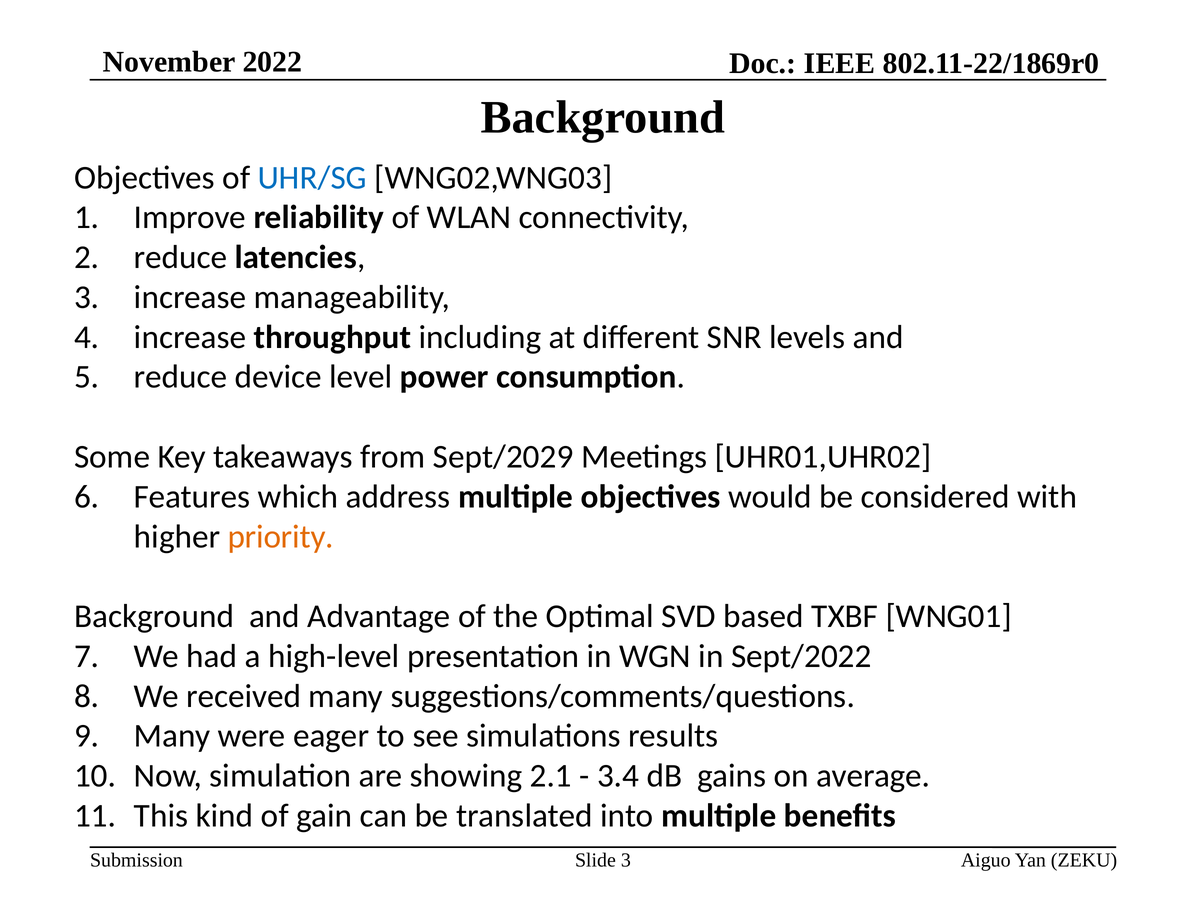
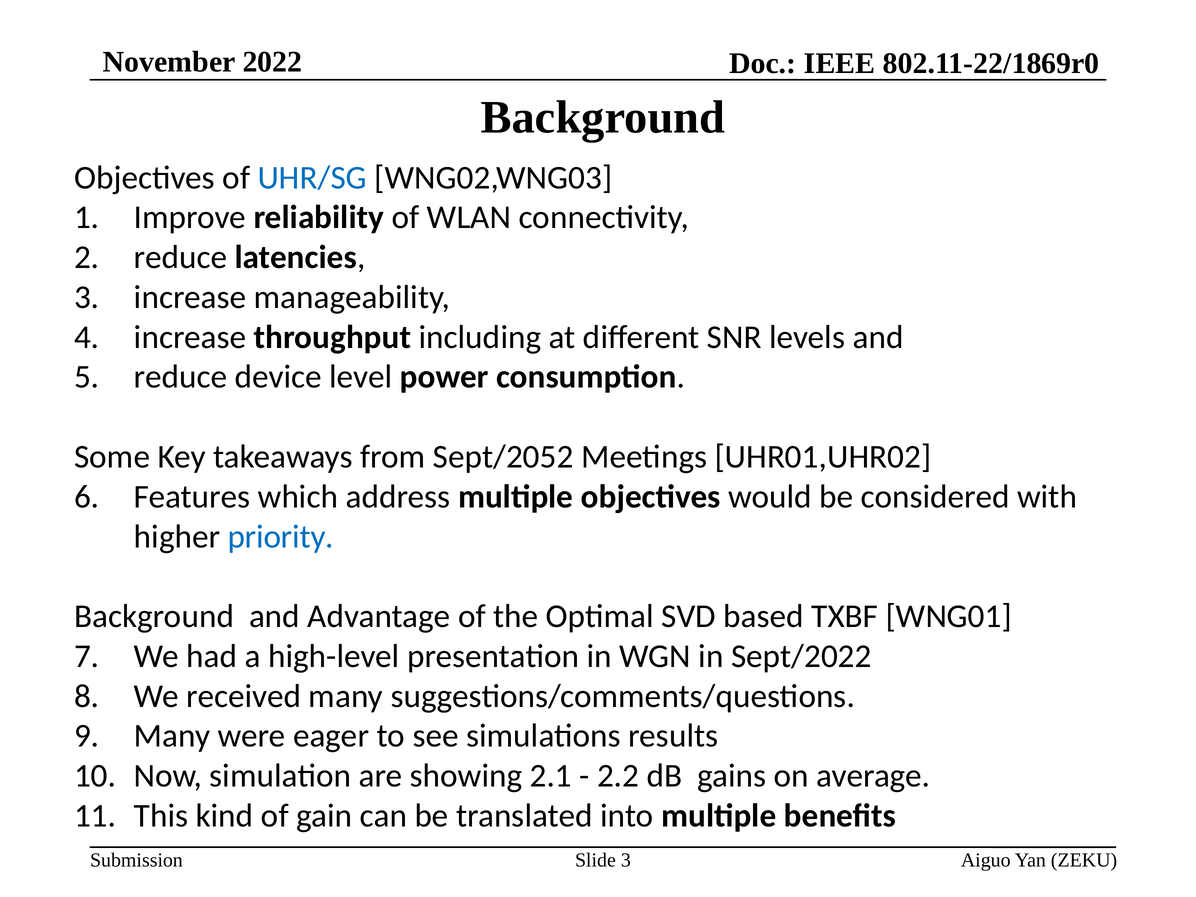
Sept/2029: Sept/2029 -> Sept/2052 (503, 457)
priority colour: orange -> blue (281, 537)
3.4: 3.4 -> 2.2 (618, 776)
